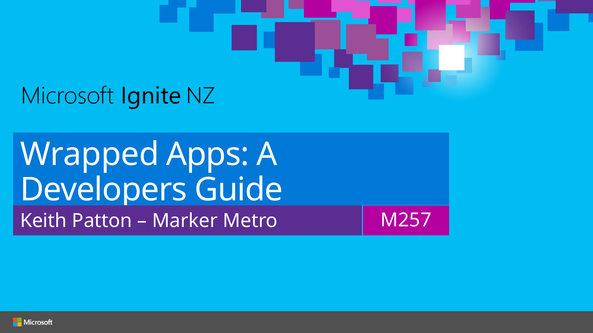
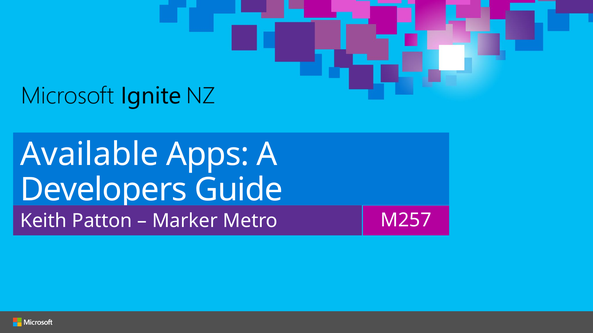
Wrapped: Wrapped -> Available (89, 155)
